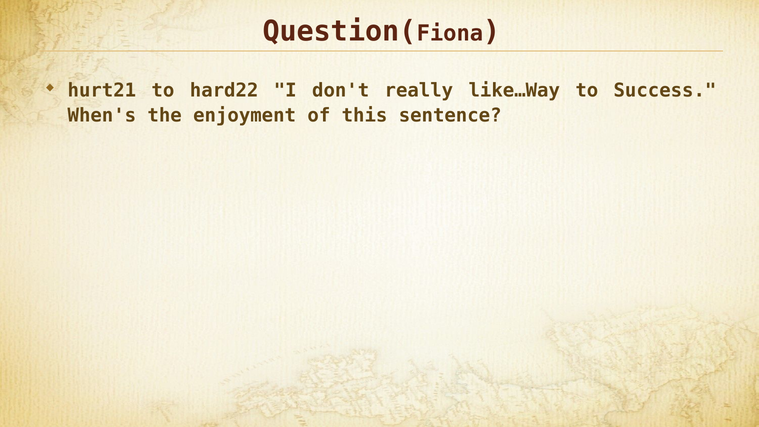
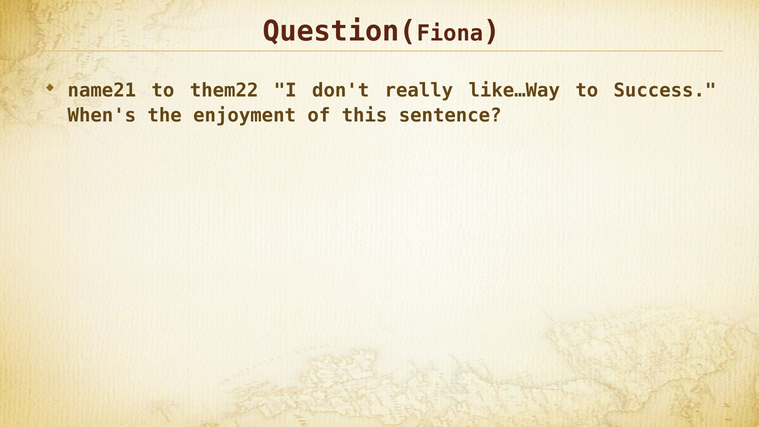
hurt21: hurt21 -> name21 (102, 90)
hard22: hard22 -> them22 (224, 90)
